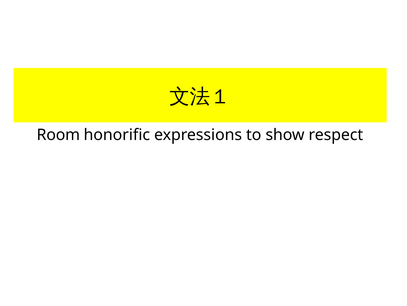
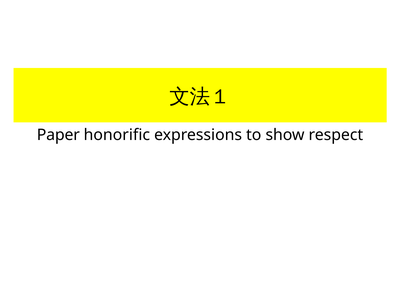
Room: Room -> Paper (58, 135)
